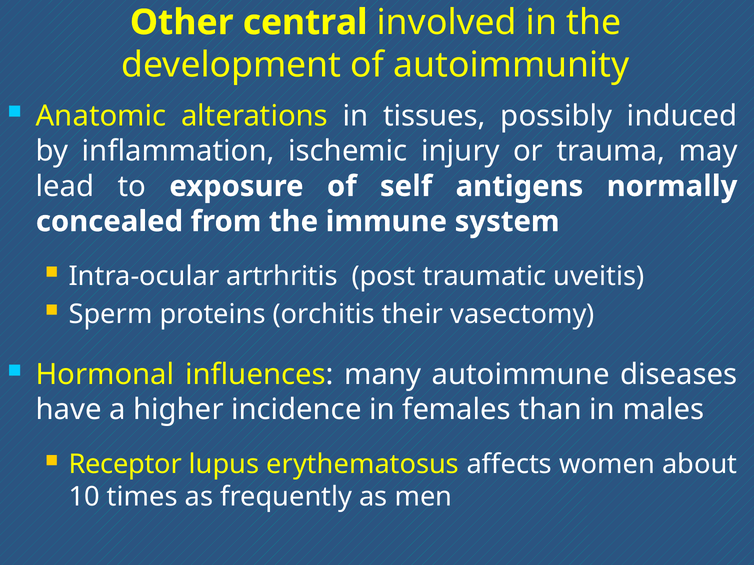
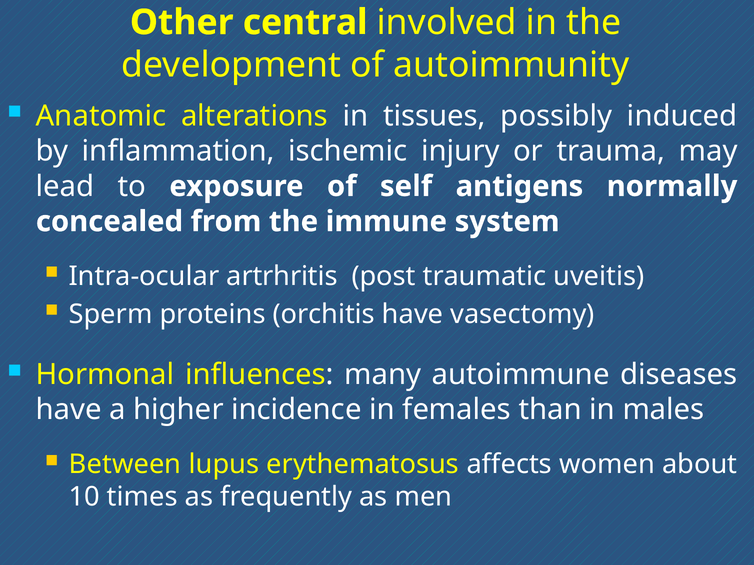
orchitis their: their -> have (413, 314)
Receptor: Receptor -> Between (125, 465)
